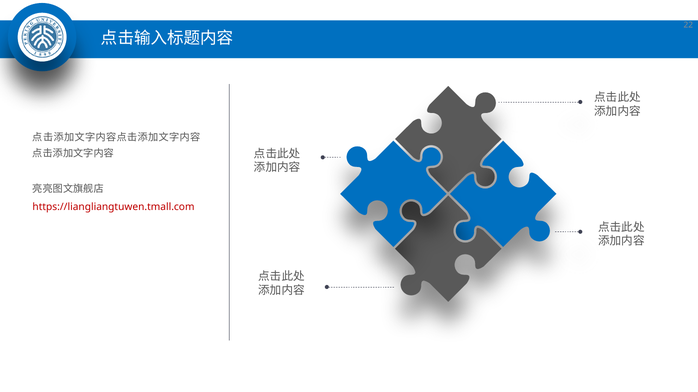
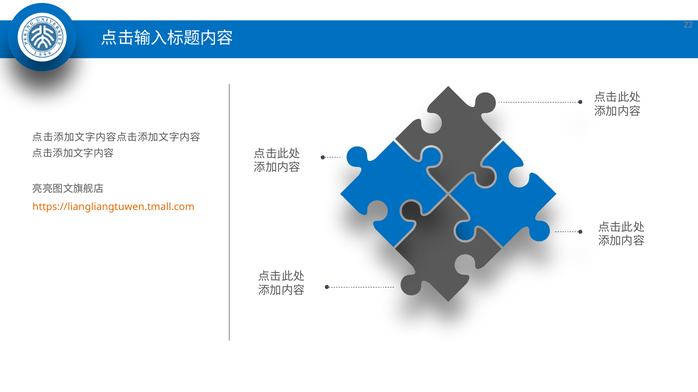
https://liangliangtuwen.tmall.com colour: red -> orange (113, 207)
